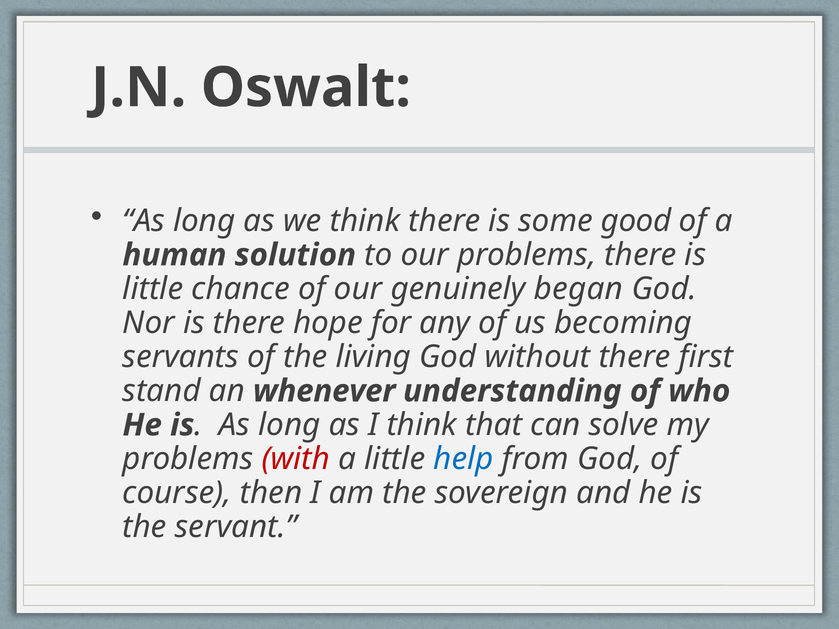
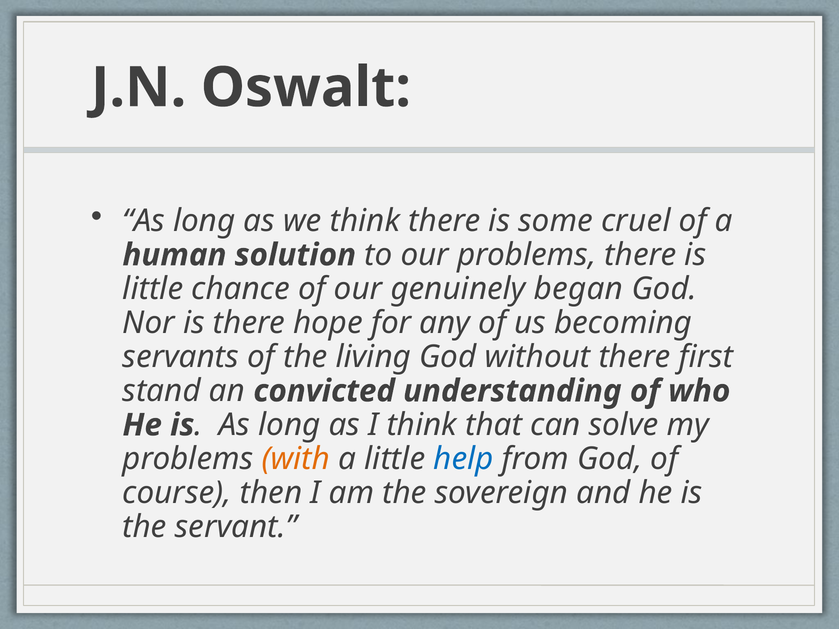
good: good -> cruel (636, 221)
whenever: whenever -> convicted (324, 391)
with colour: red -> orange (296, 459)
